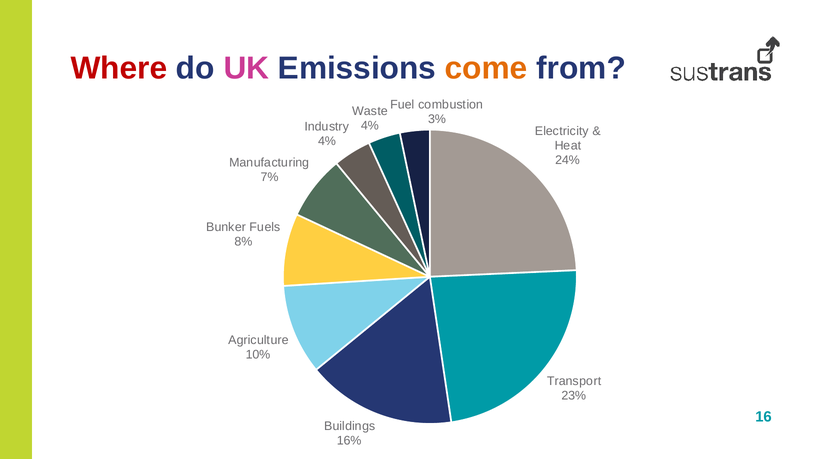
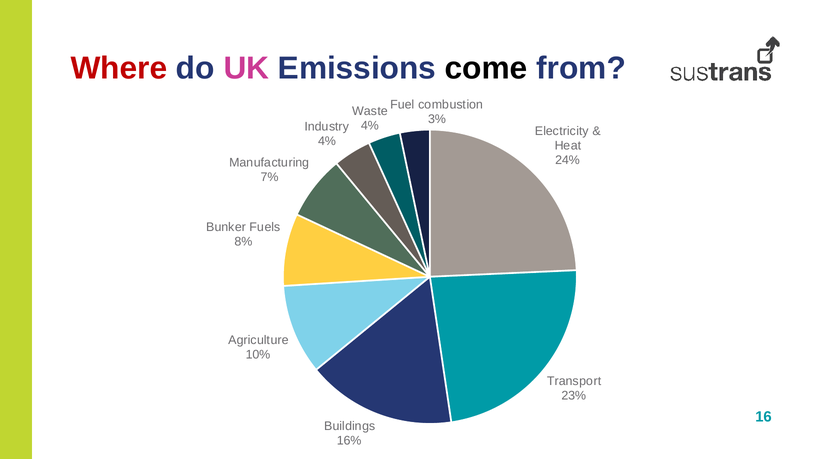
come colour: orange -> black (486, 68)
